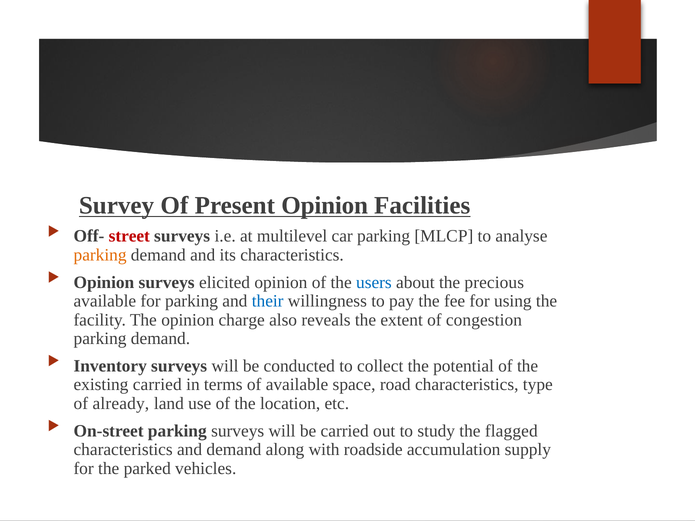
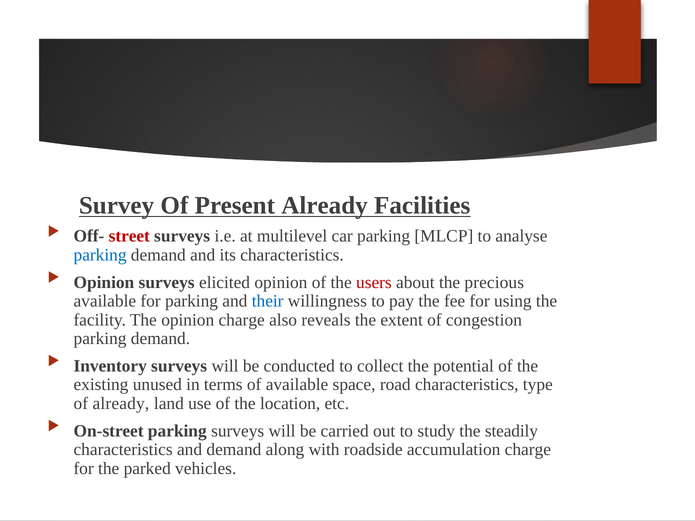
Present Opinion: Opinion -> Already (325, 206)
parking colour: orange -> blue (100, 255)
users colour: blue -> red (374, 282)
existing carried: carried -> unused (157, 385)
flagged: flagged -> steadily (511, 431)
accumulation supply: supply -> charge (528, 450)
